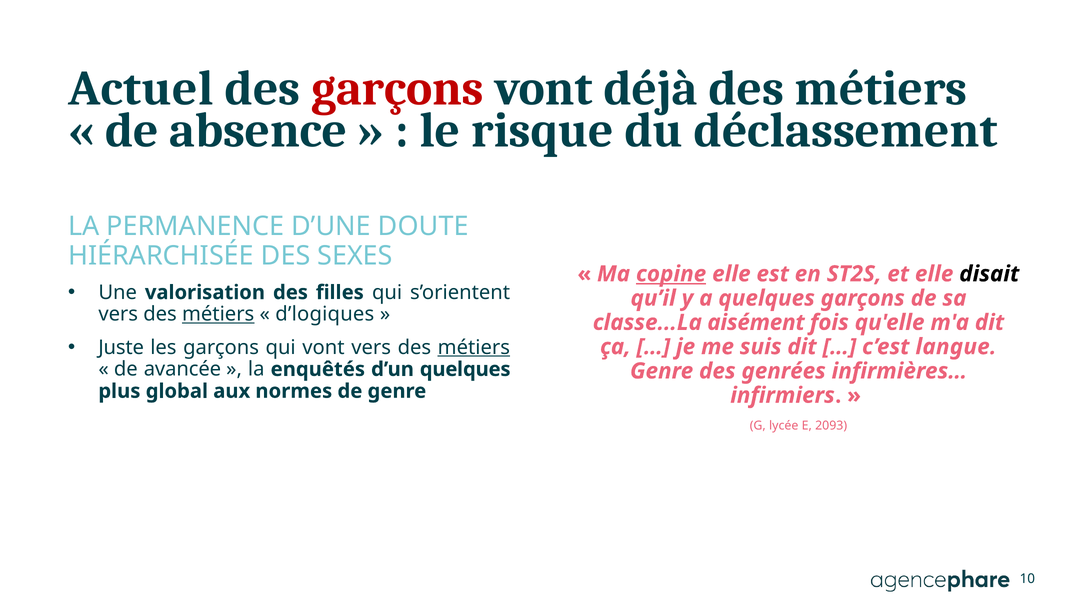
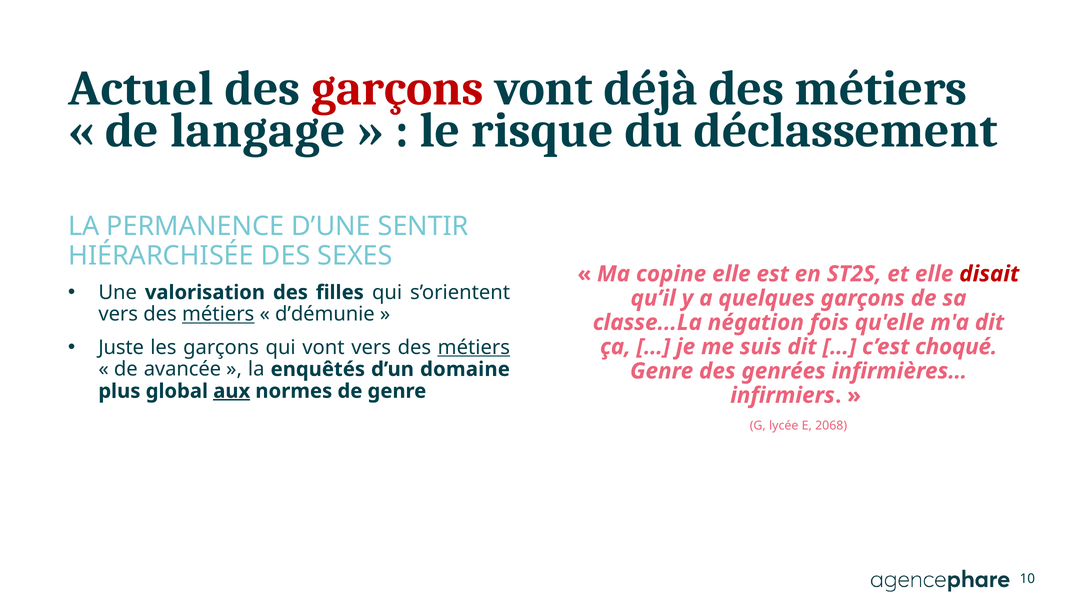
absence: absence -> langage (258, 130)
DOUTE: DOUTE -> SENTIR (423, 227)
copine underline: present -> none (671, 274)
disait colour: black -> red (989, 274)
d’logiques: d’logiques -> d’démunie (325, 314)
aisément: aisément -> négation (756, 322)
langue: langue -> choqué (956, 347)
d’un quelques: quelques -> domaine (465, 369)
aux underline: none -> present (232, 391)
2093: 2093 -> 2068 (831, 425)
